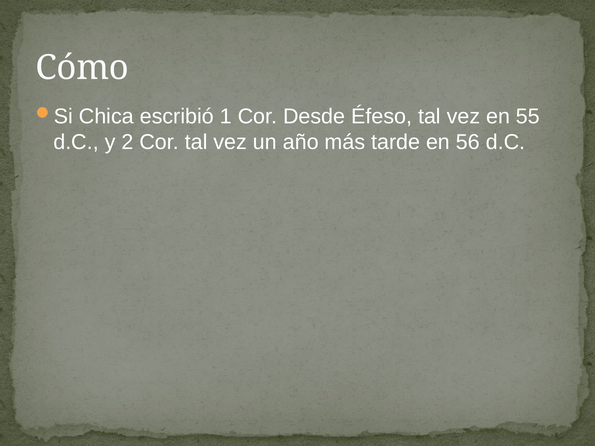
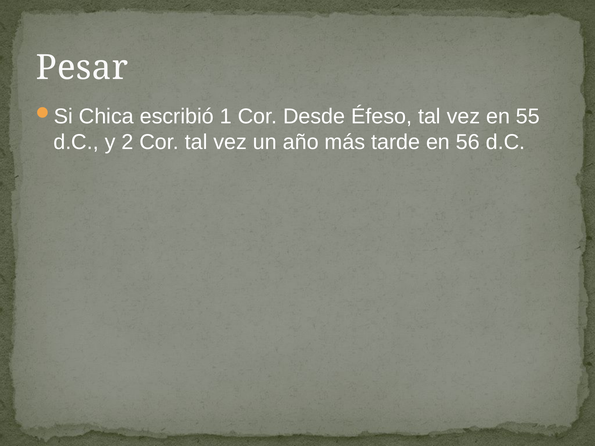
Cómo: Cómo -> Pesar (82, 68)
